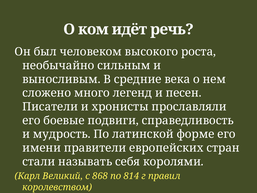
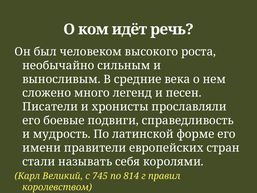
868: 868 -> 745 (100, 176)
